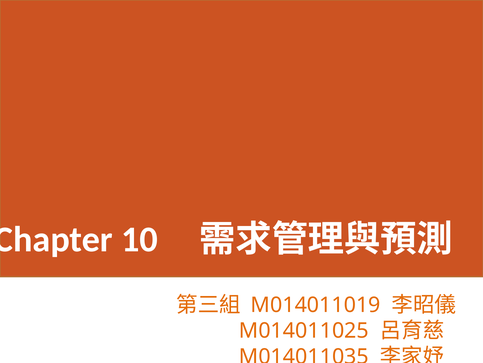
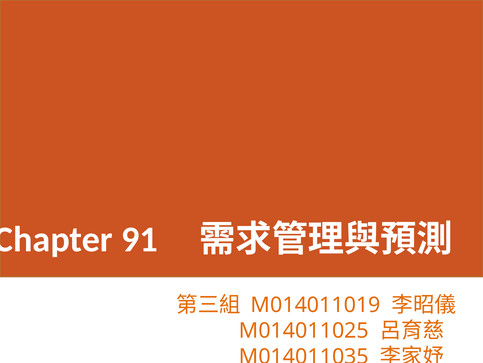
10: 10 -> 91 (139, 239)
